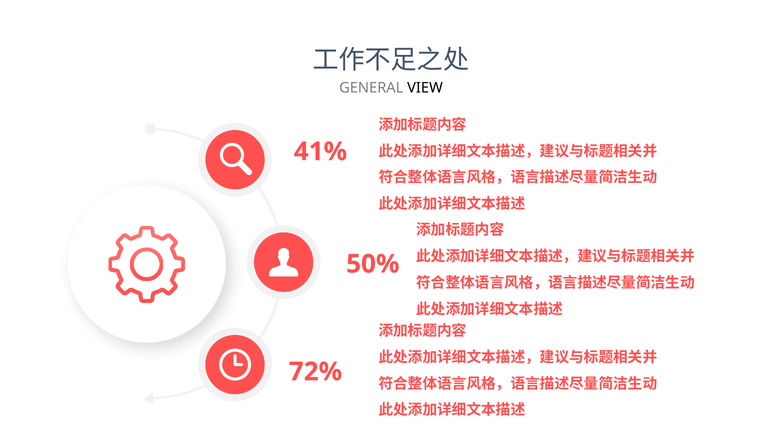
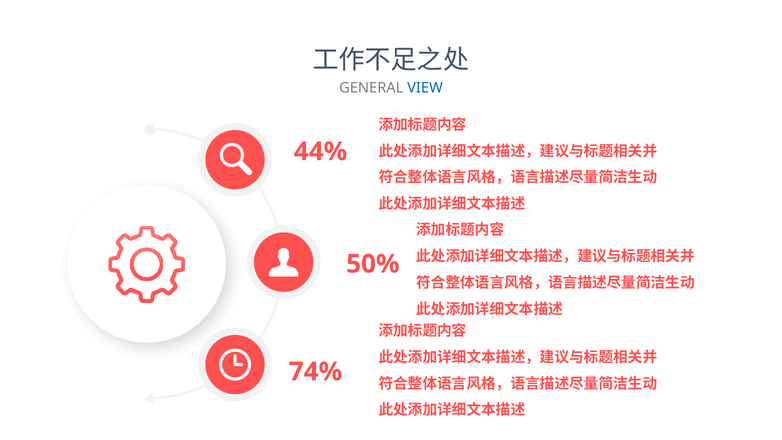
VIEW colour: black -> blue (425, 88)
41%: 41% -> 44% (320, 152)
72%: 72% -> 74% (315, 372)
